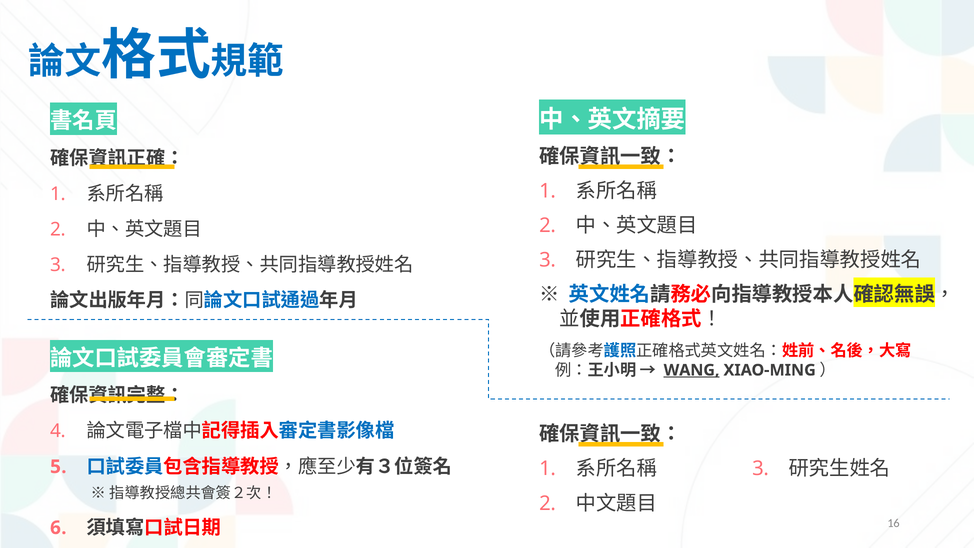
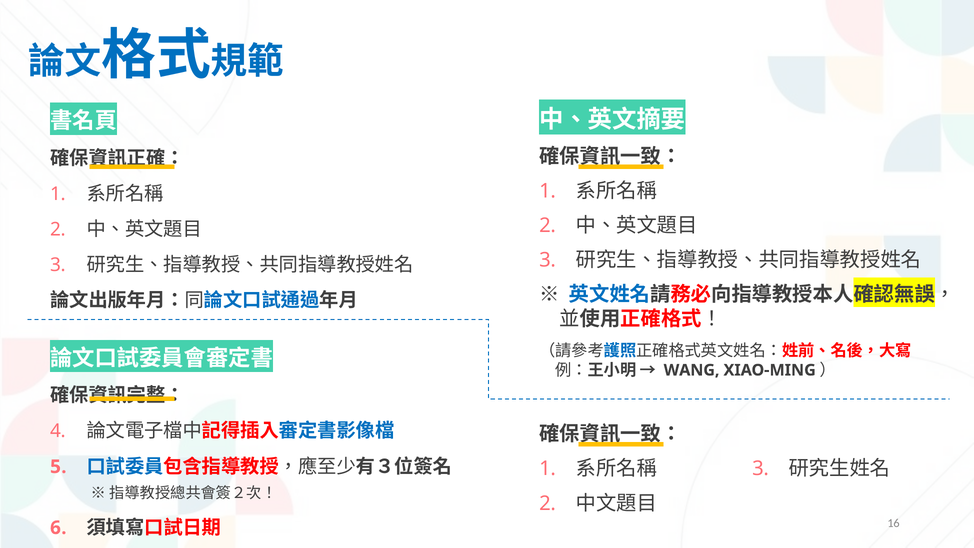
WANG underline: present -> none (692, 370)
